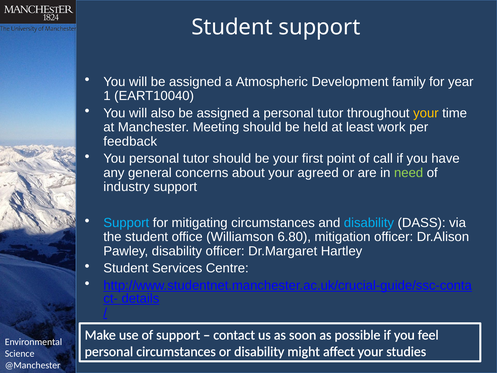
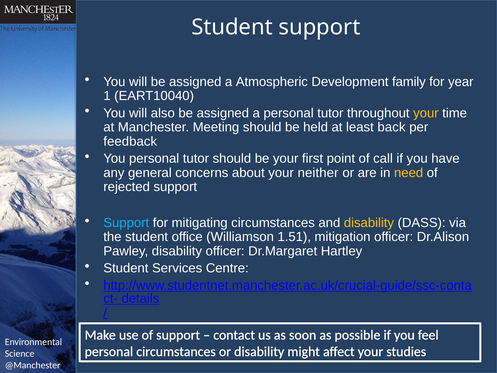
work: work -> back (391, 127)
agreed: agreed -> neither (318, 173)
need colour: light green -> yellow (409, 173)
industry: industry -> rejected (127, 187)
disability colour: light blue -> yellow (369, 223)
6.80: 6.80 -> 1.51 (294, 237)
